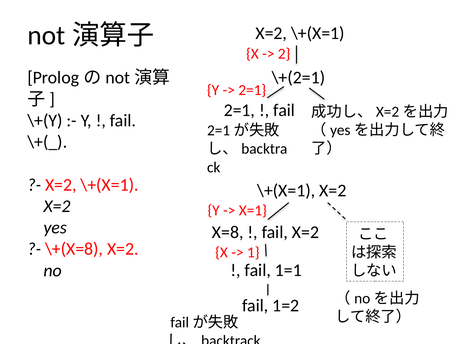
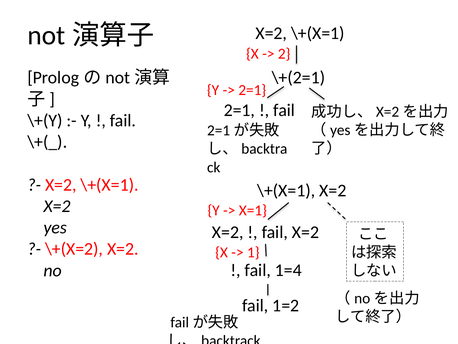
X=8: X=8 -> X=2 (228, 232)
\+(X=8: \+(X=8 -> \+(X=2 (74, 249)
1=1: 1=1 -> 1=4 (288, 270)
